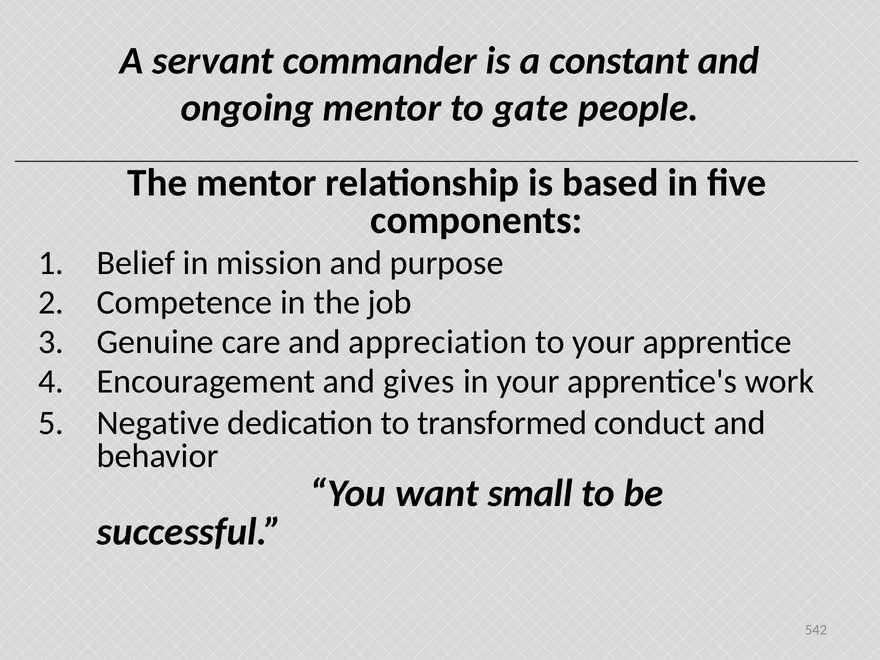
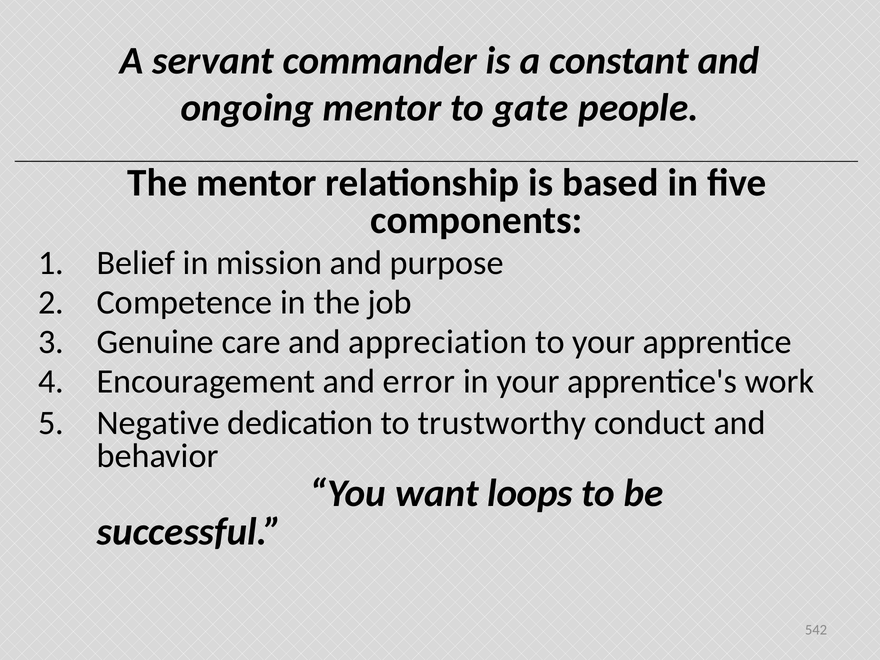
gives: gives -> error (419, 382)
transformed: transformed -> trustworthy (502, 423)
small: small -> loops (530, 494)
